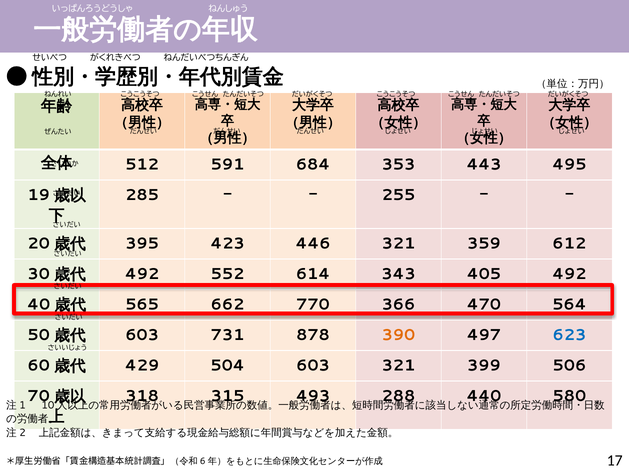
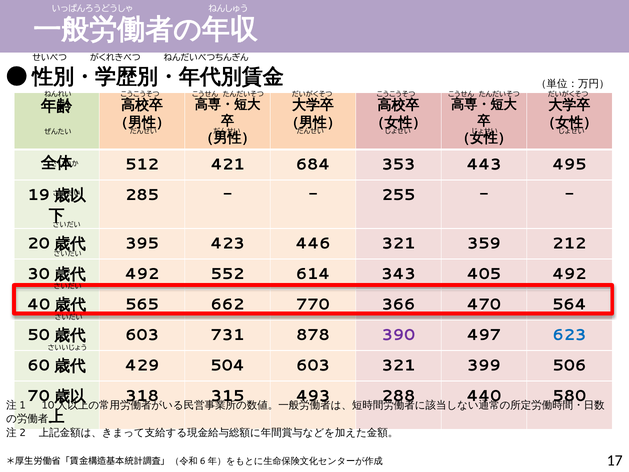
591: 591 -> 421 (228, 165)
612: 612 -> 212 (569, 243)
390 colour: orange -> purple (398, 335)
